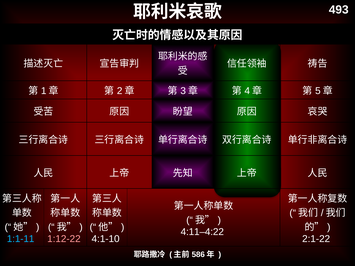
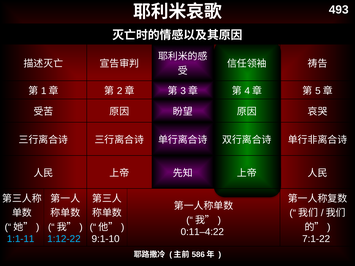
4:11–4:22: 4:11–4:22 -> 0:11–4:22 (202, 232)
1:12-22 colour: pink -> light blue (64, 239)
4:1-10: 4:1-10 -> 9:1-10 (106, 239)
2:1-22: 2:1-22 -> 7:1-22 (316, 239)
